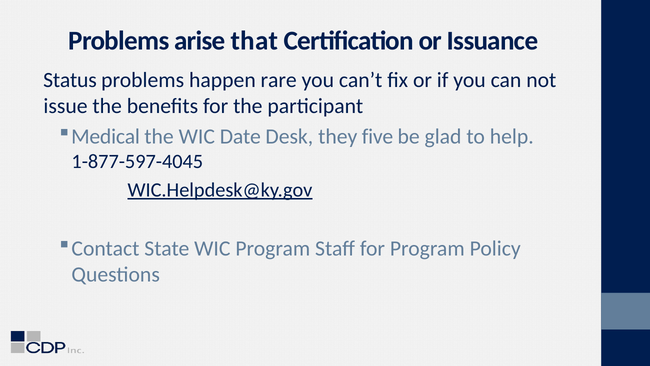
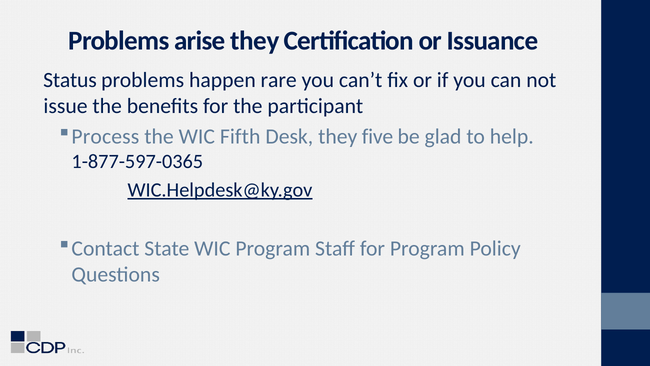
arise that: that -> they (255, 41)
Medical: Medical -> Process (105, 136)
Date: Date -> Fifth (240, 136)
1-877-597-4045: 1-877-597-4045 -> 1-877-597-0365 (137, 161)
